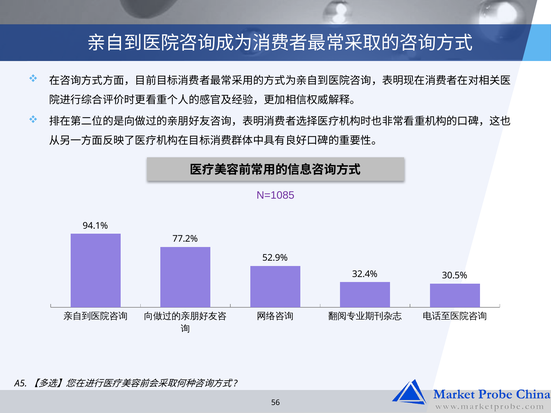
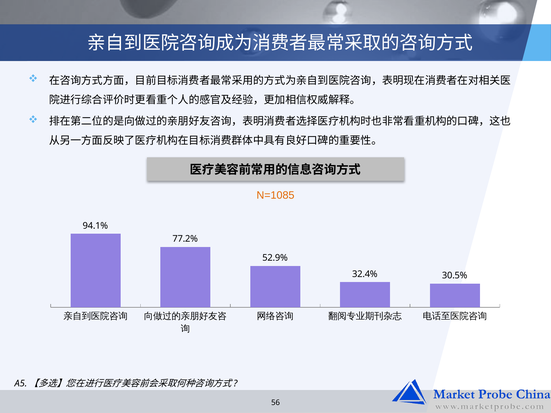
N=1085 colour: purple -> orange (276, 195)
